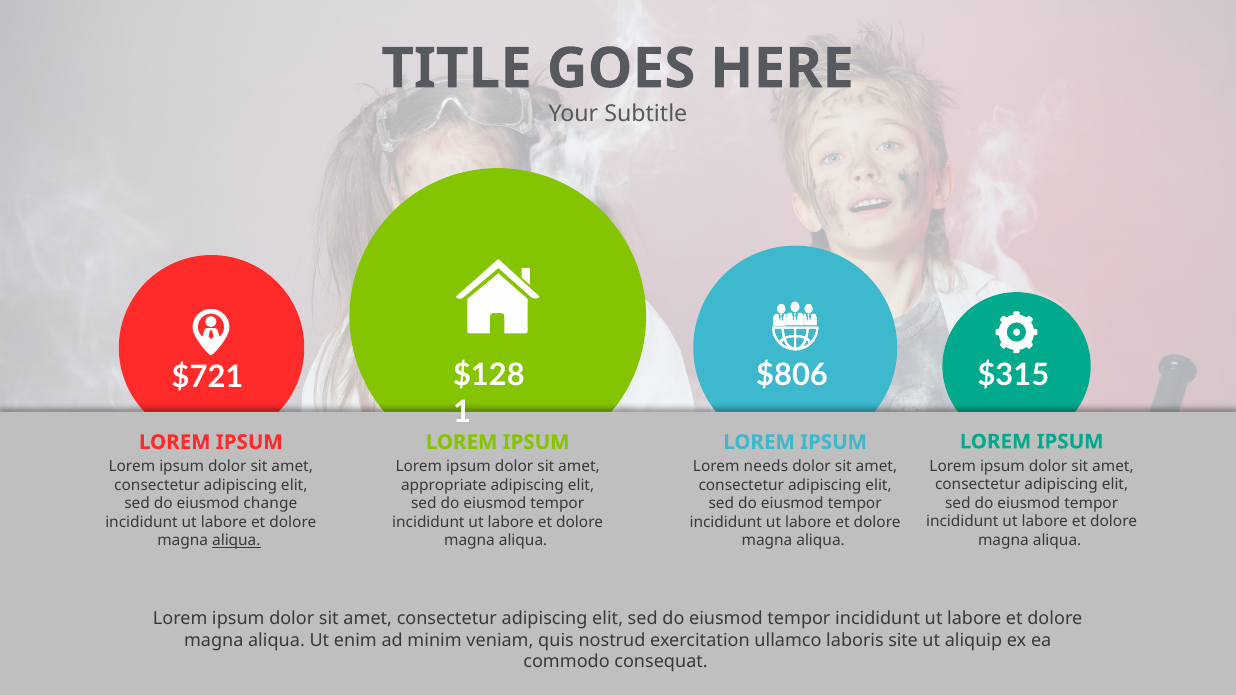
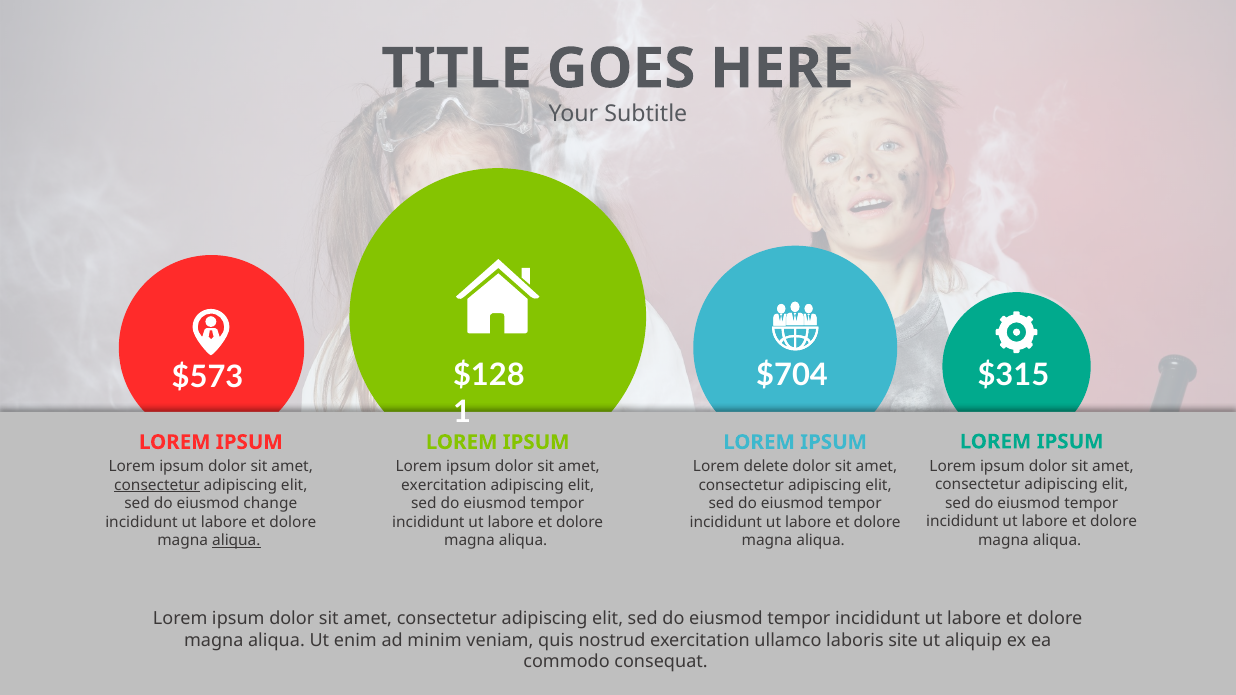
$806: $806 -> $704 (792, 376)
$721: $721 -> $573 (208, 377)
needs: needs -> delete (766, 467)
consectetur underline: none -> present (157, 485)
appropriate: appropriate -> exercitation (444, 485)
